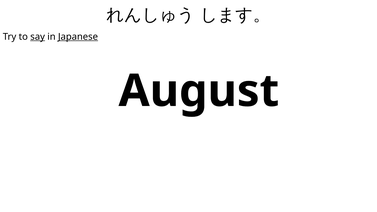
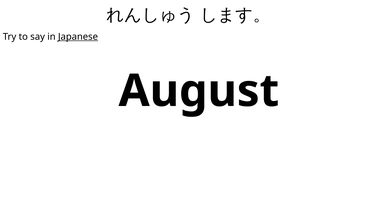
say underline: present -> none (38, 37)
